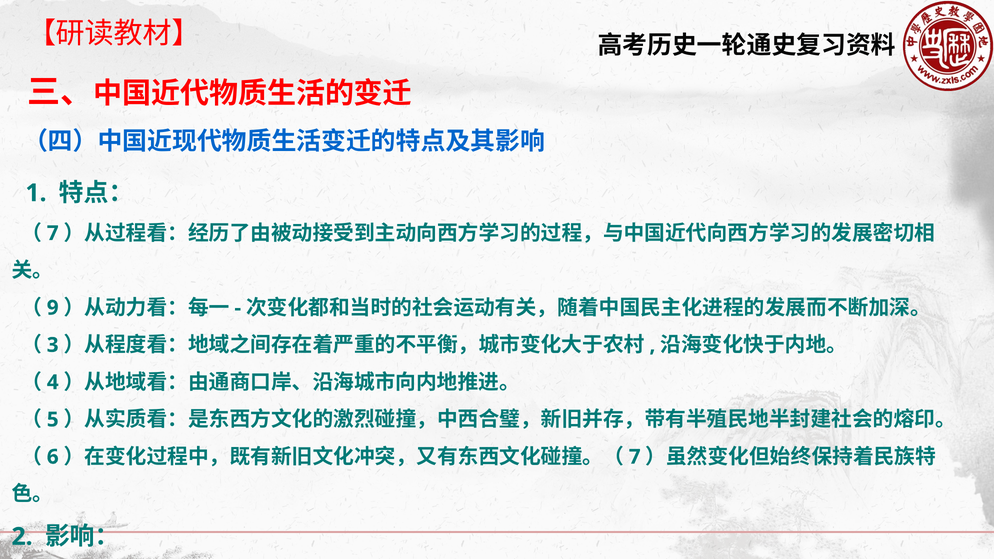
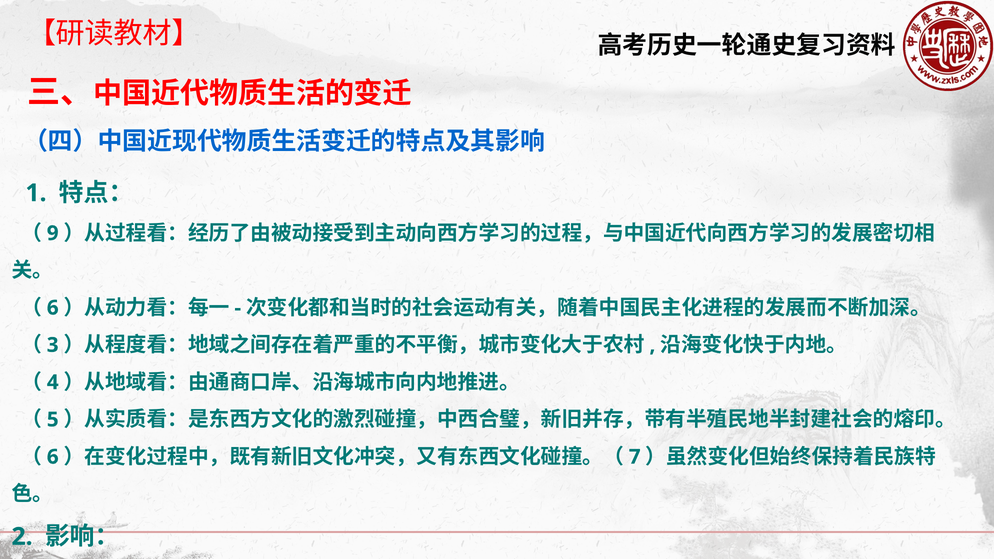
7: 7 -> 9 (53, 233)
9: 9 -> 6 (53, 308)
